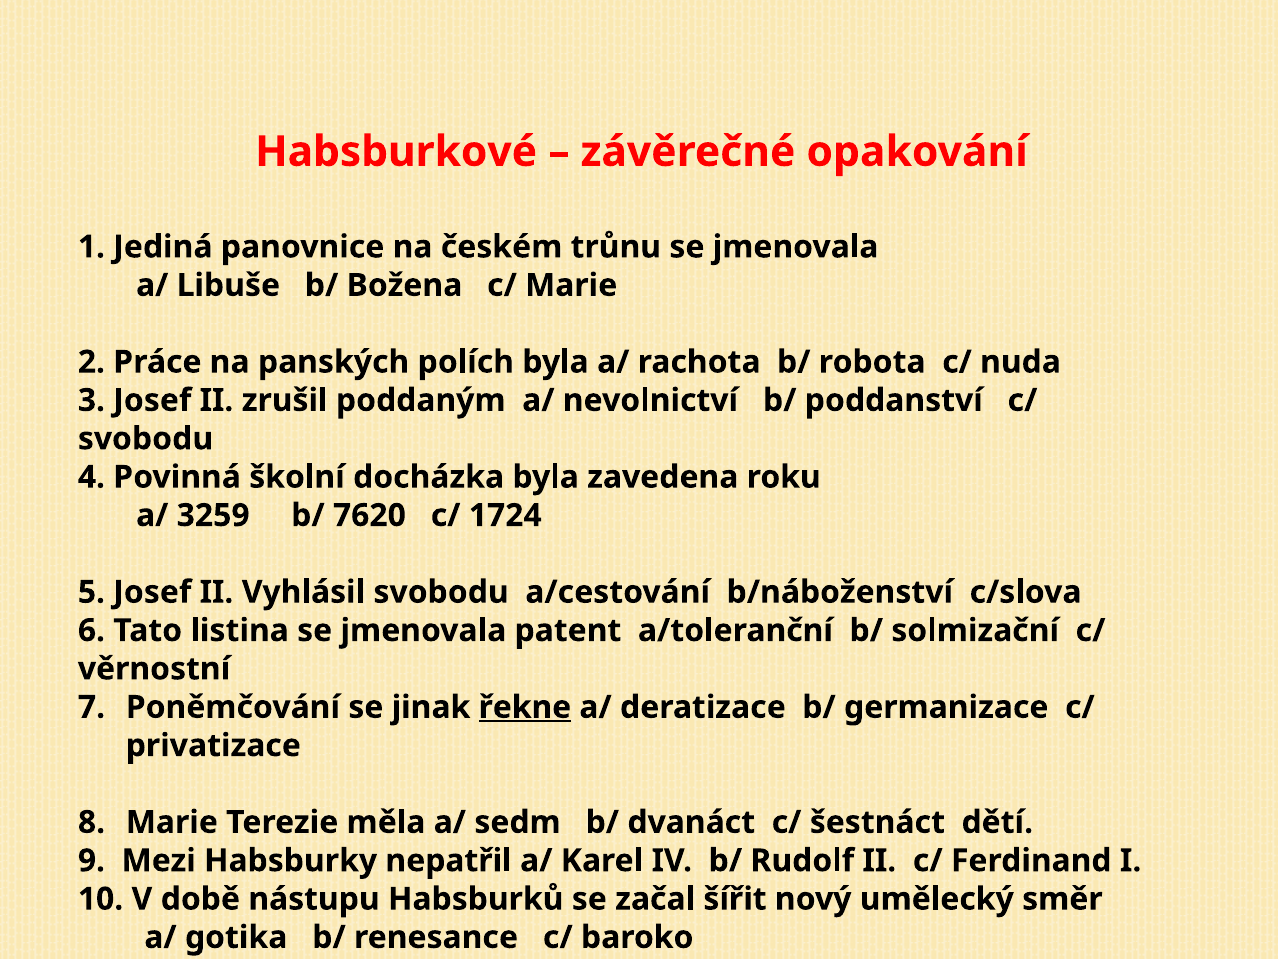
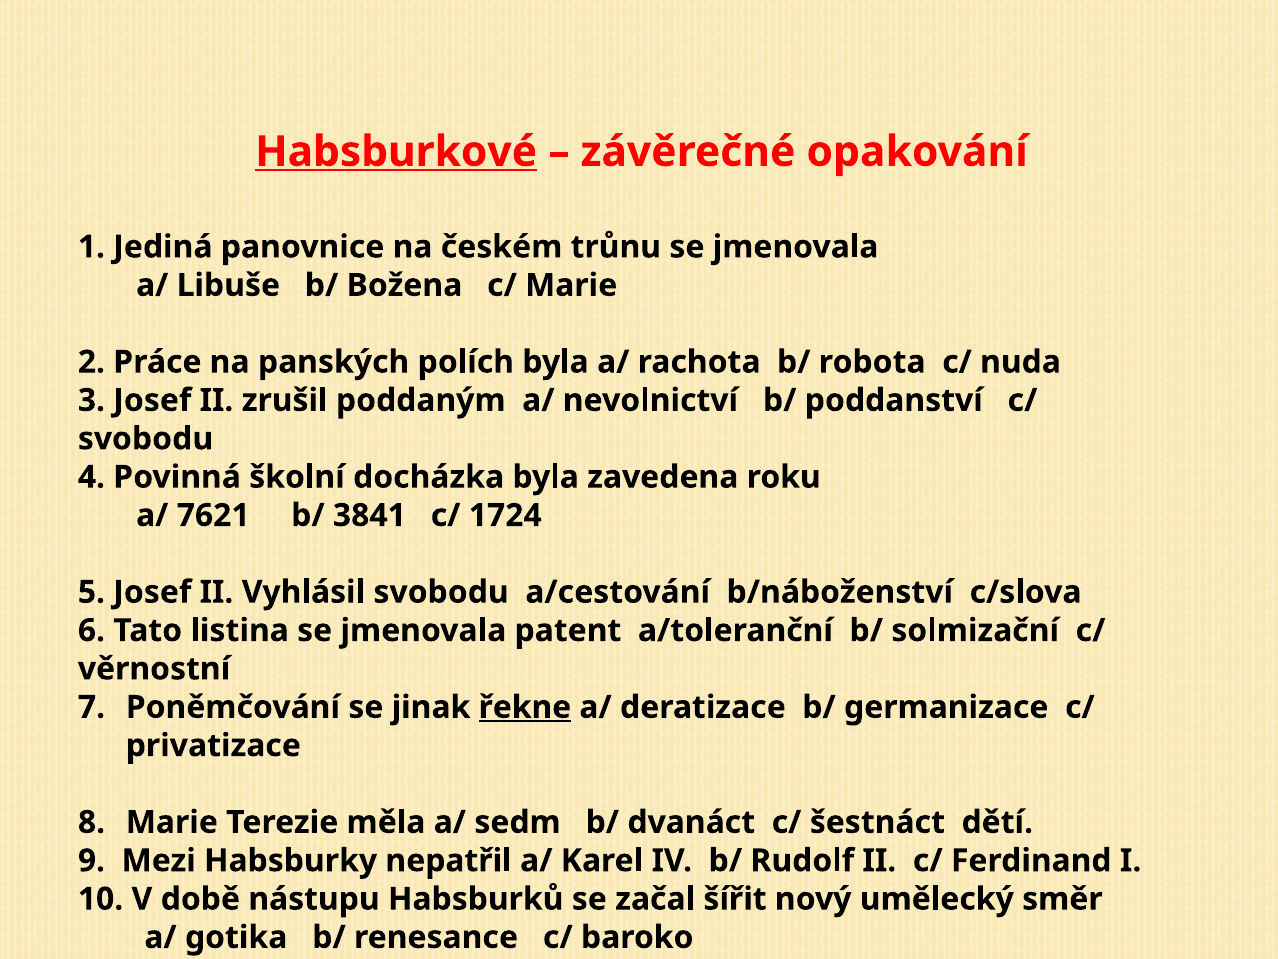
Habsburkové underline: none -> present (396, 152)
3259: 3259 -> 7621 (213, 515)
7620: 7620 -> 3841 (369, 515)
